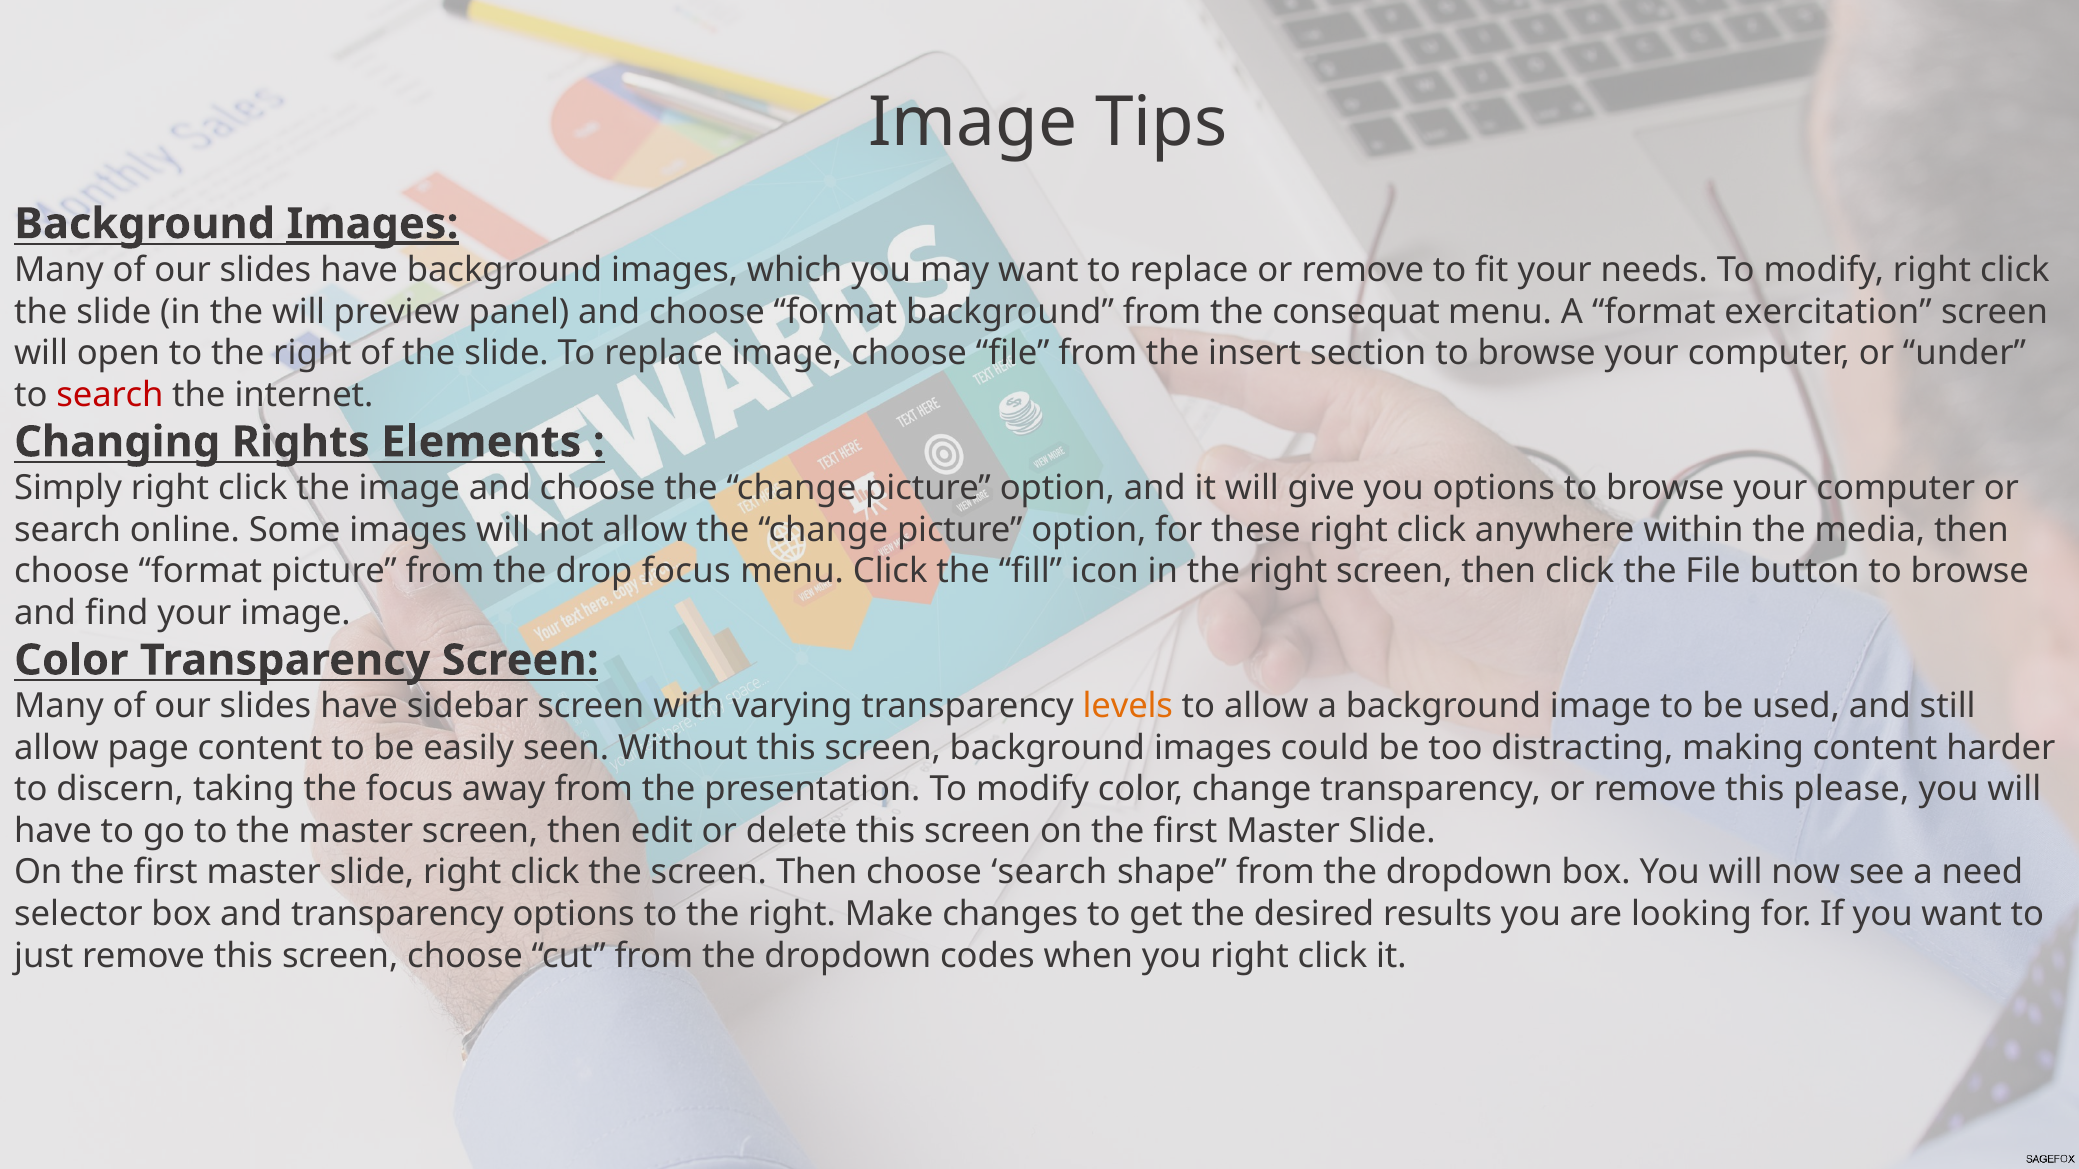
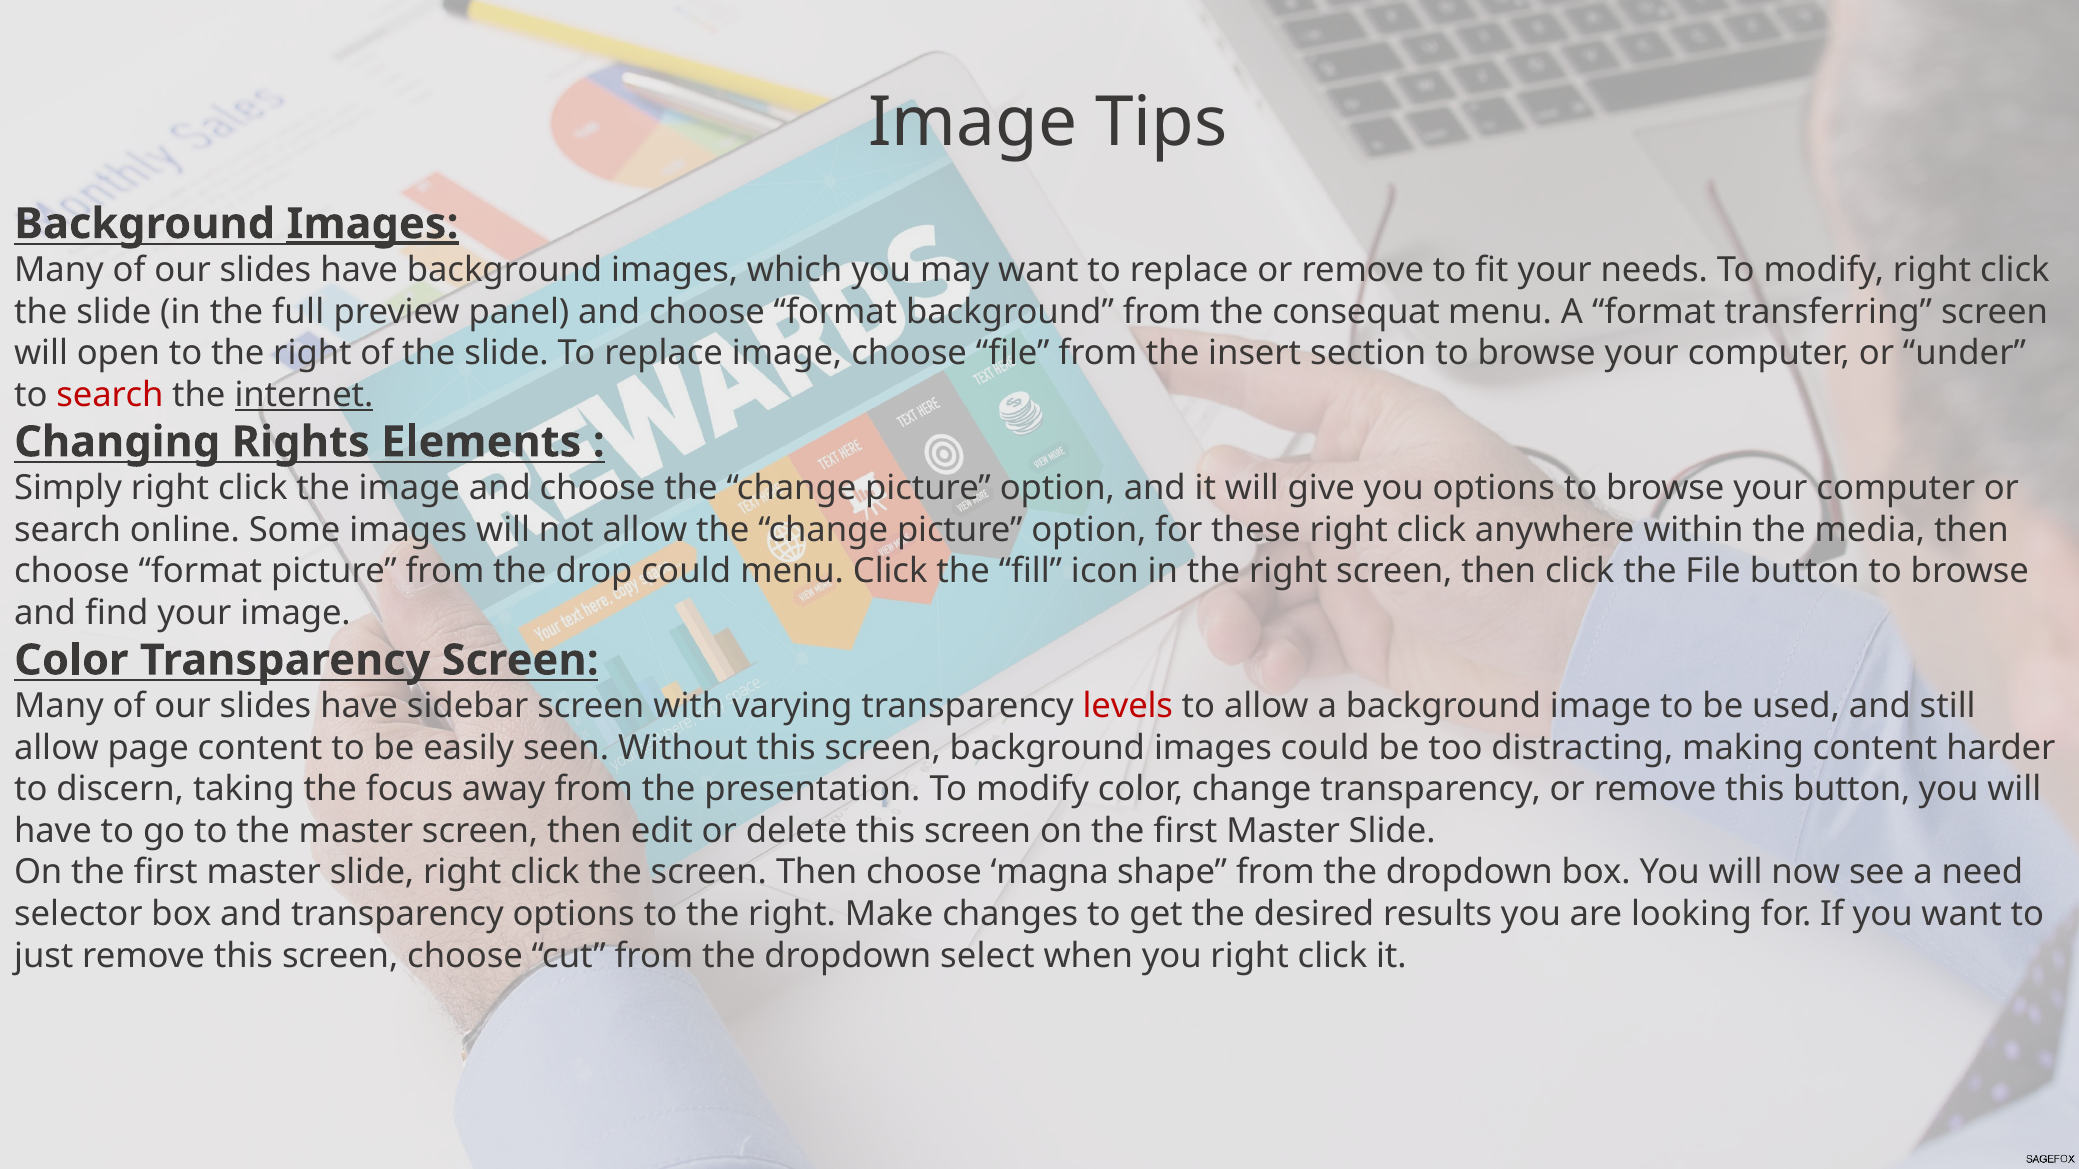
the will: will -> full (298, 312)
exercitation: exercitation -> transferring (1828, 312)
internet underline: none -> present (304, 395)
drop focus: focus -> could (686, 572)
levels colour: orange -> red (1128, 707)
this please: please -> button (1852, 790)
choose search: search -> magna (1050, 873)
codes: codes -> select (987, 956)
